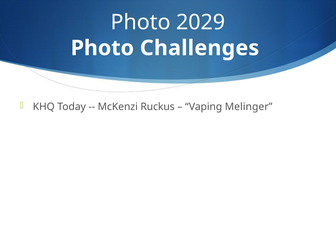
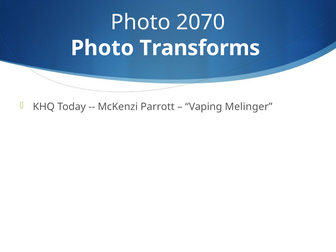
2029: 2029 -> 2070 (201, 22)
Challenges: Challenges -> Transforms (200, 48)
Ruckus: Ruckus -> Parrott (158, 107)
